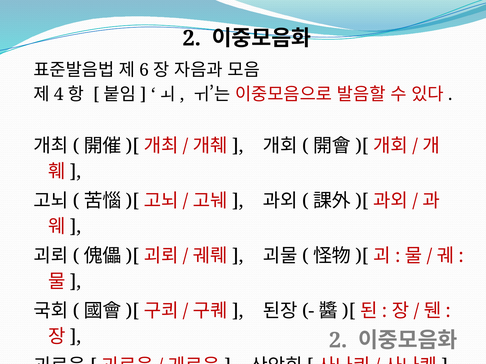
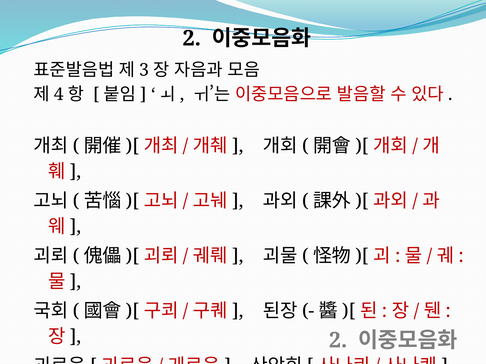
6: 6 -> 3 (144, 70)
